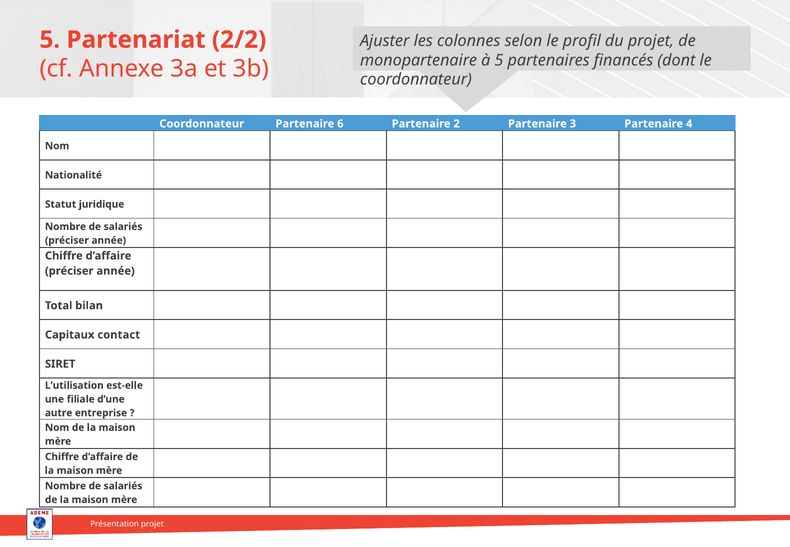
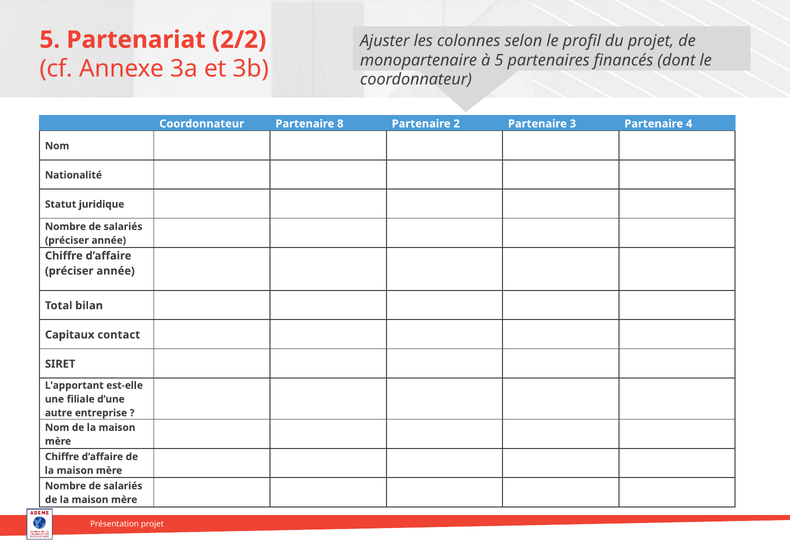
6: 6 -> 8 (340, 124)
L’utilisation: L’utilisation -> L’apportant (74, 385)
